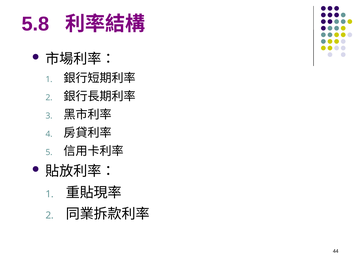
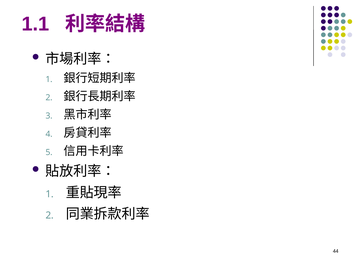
5.8: 5.8 -> 1.1 (35, 24)
